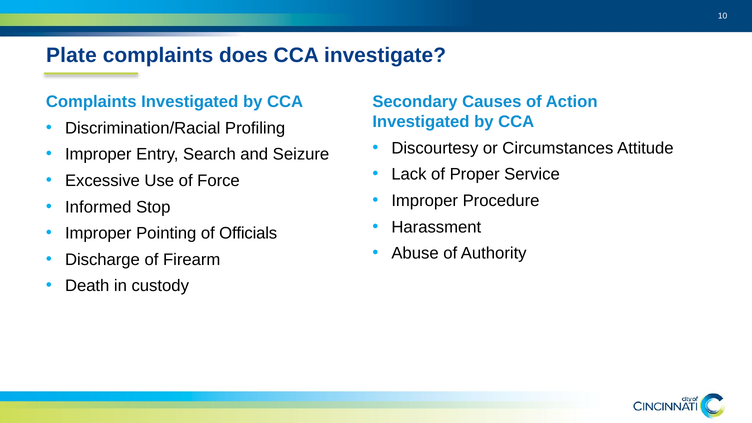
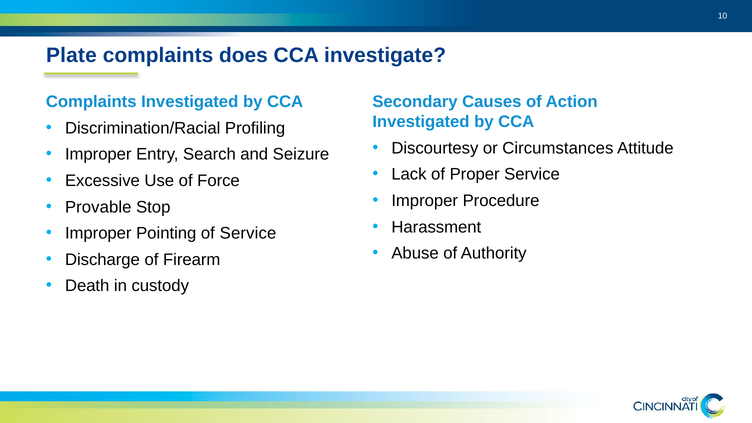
Informed: Informed -> Provable (98, 207)
of Officials: Officials -> Service (248, 233)
